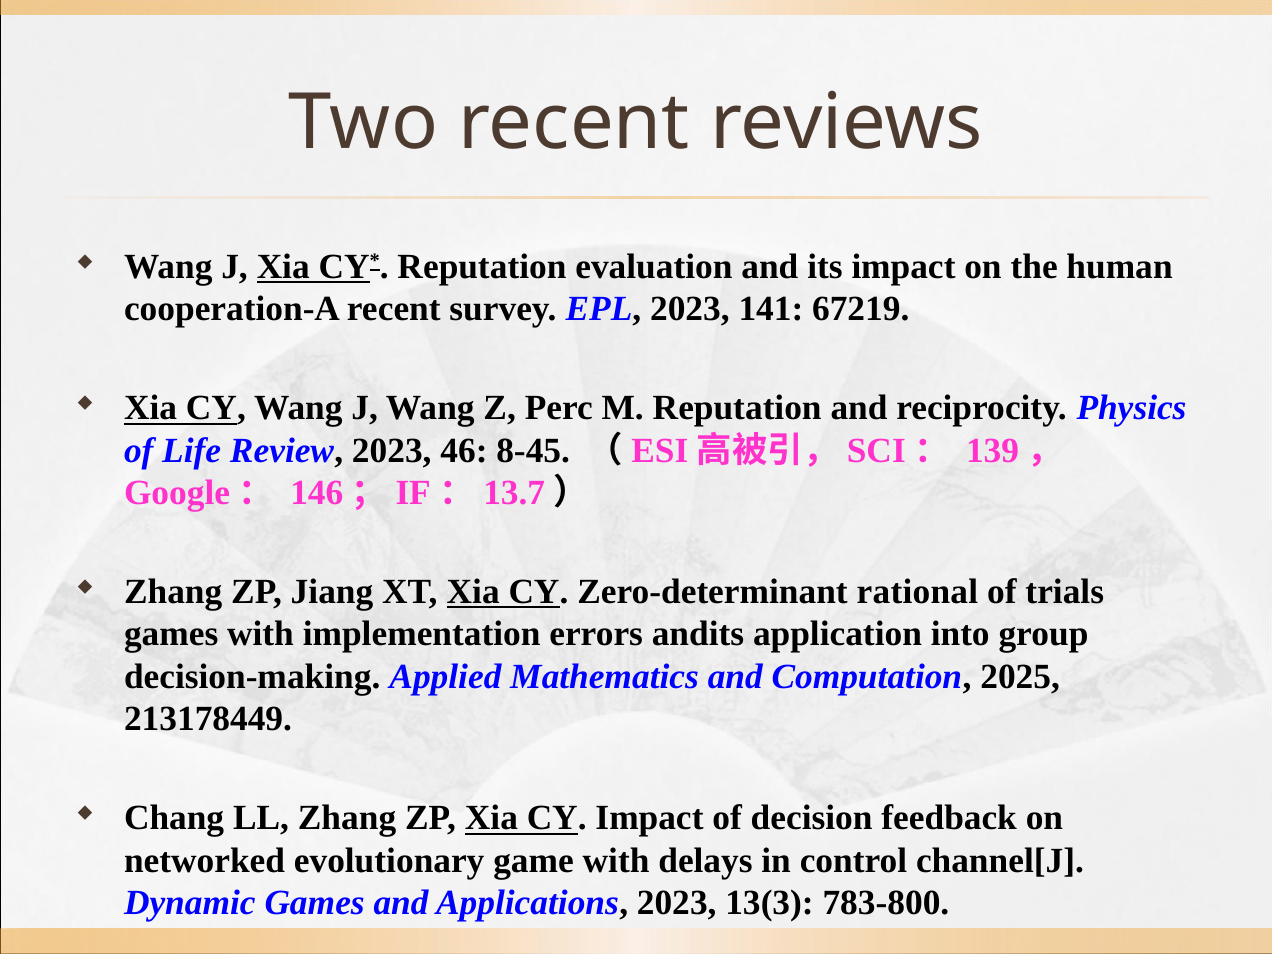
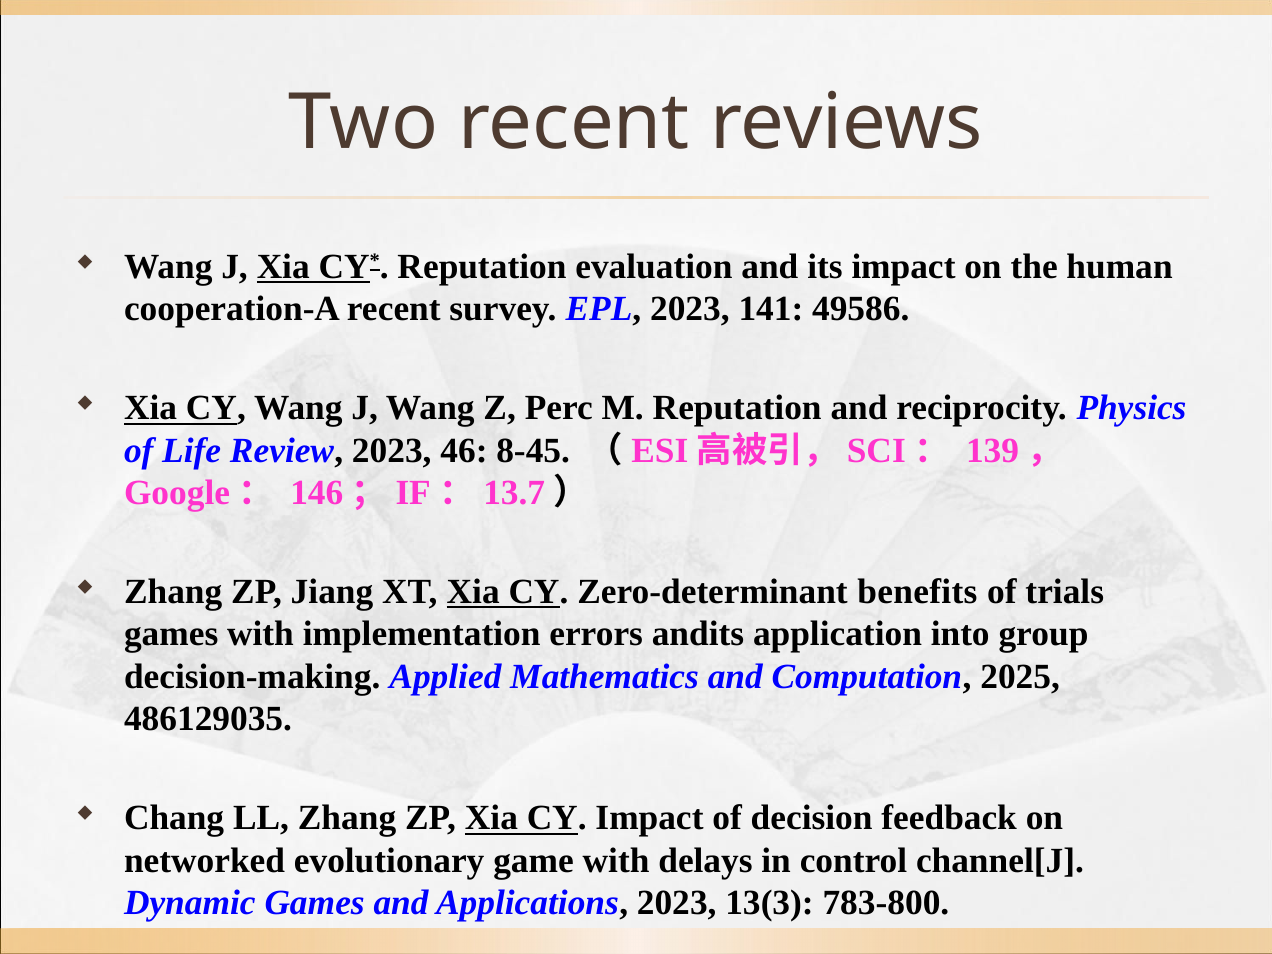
67219: 67219 -> 49586 (861, 309)
rational: rational -> benefits (917, 592)
213178449: 213178449 -> 486129035 (208, 719)
